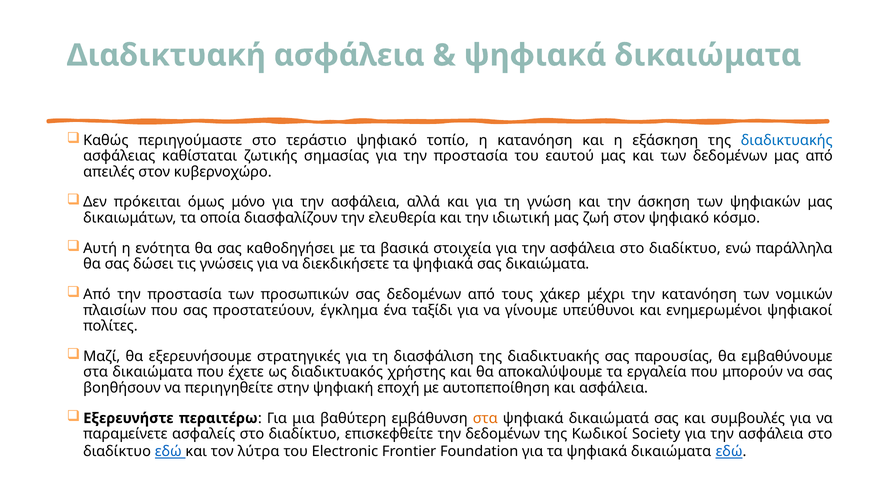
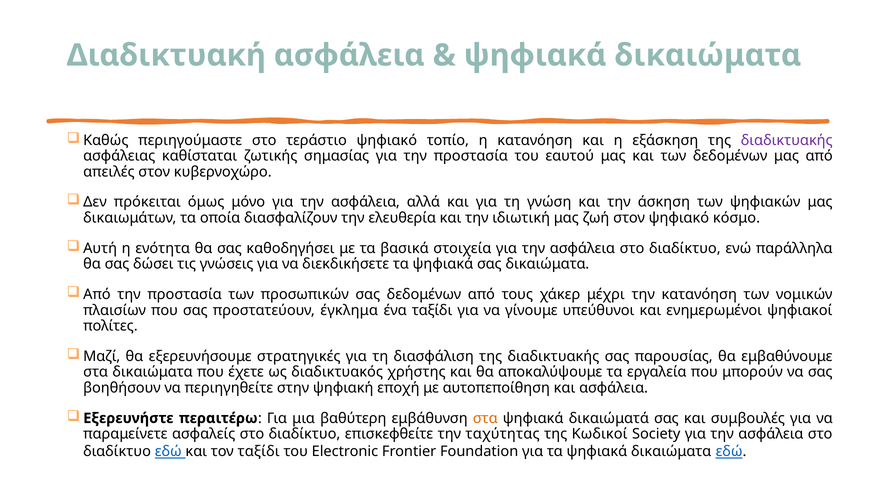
διαδικτυακής colour: blue -> purple (787, 140)
την δεδομένων: δεδομένων -> ταχύτητας (503, 434)
τον λύτρα: λύτρα -> ταξίδι (259, 451)
